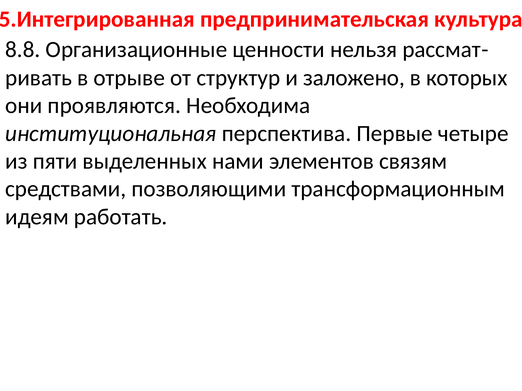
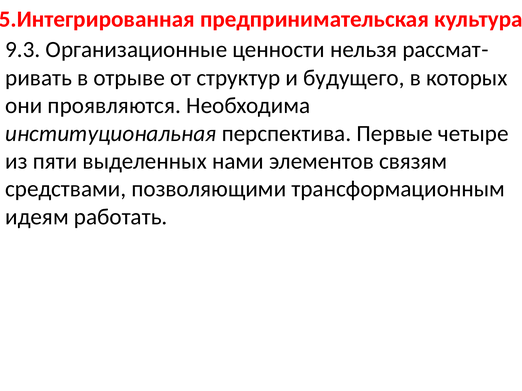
8.8: 8.8 -> 9.3 (23, 49)
заложено: заложено -> будущего (354, 78)
